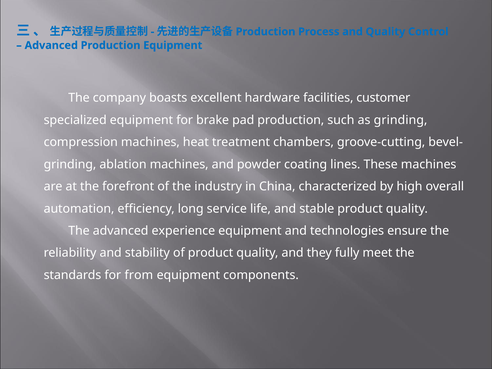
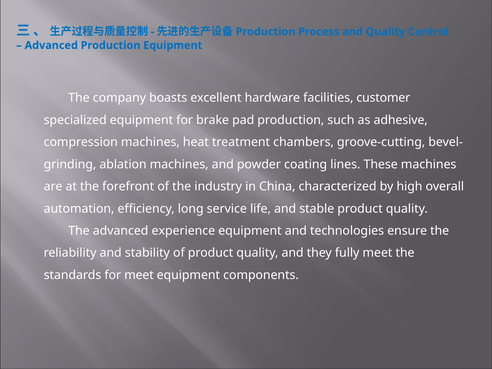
as grinding: grinding -> adhesive (401, 120)
for from: from -> meet (139, 275)
